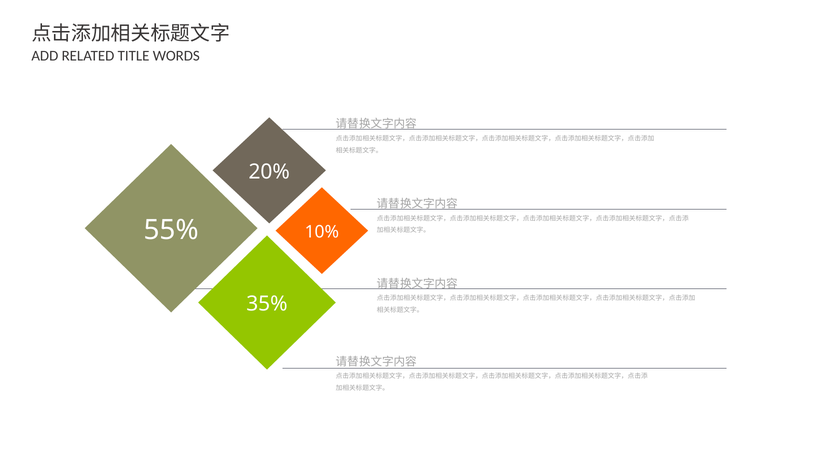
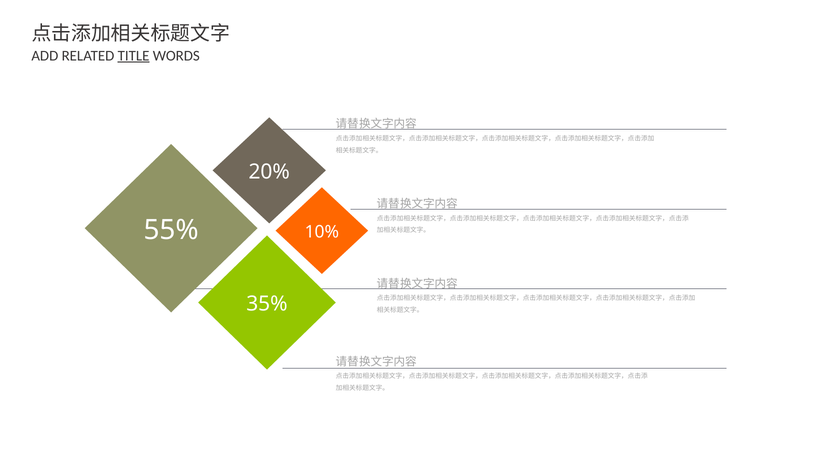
TITLE underline: none -> present (134, 56)
